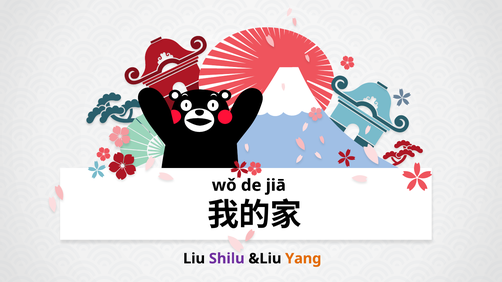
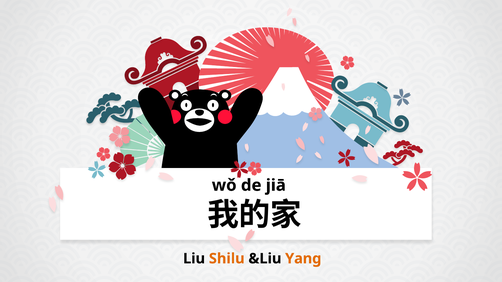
Shilu colour: purple -> orange (227, 259)
